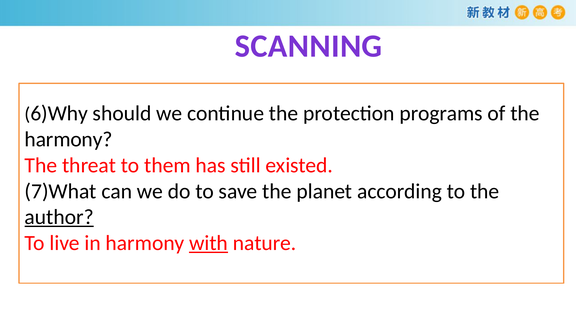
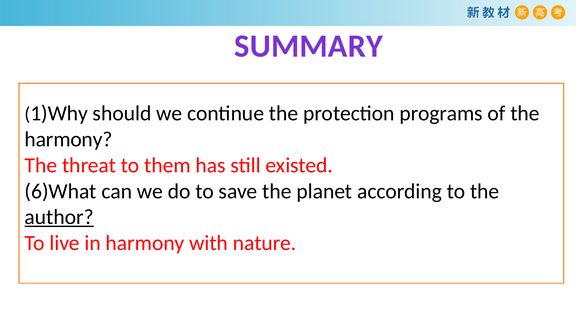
SCANNING: SCANNING -> SUMMARY (309, 46)
6)Why: 6)Why -> 1)Why (59, 113)
7)What: 7)What -> 6)What (61, 191)
with underline: present -> none (209, 243)
